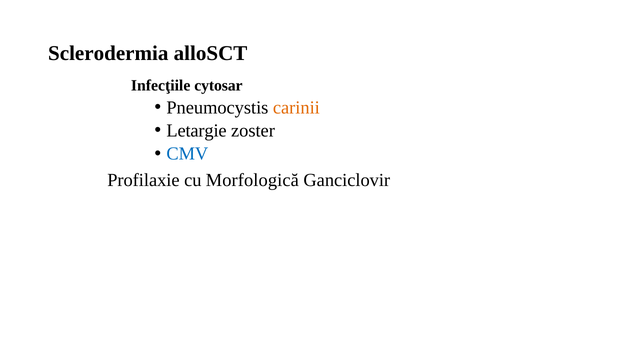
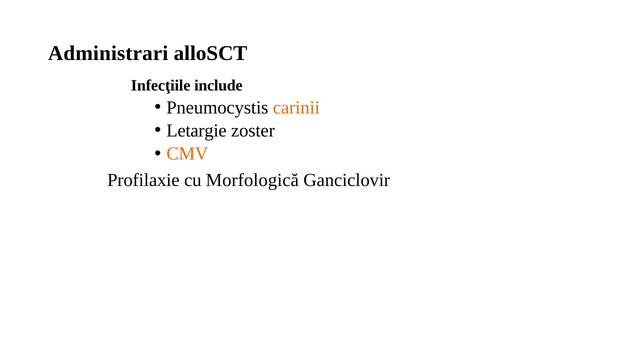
Sclerodermia: Sclerodermia -> Administrari (108, 53)
cytosar: cytosar -> include (218, 86)
CMV colour: blue -> orange (187, 154)
